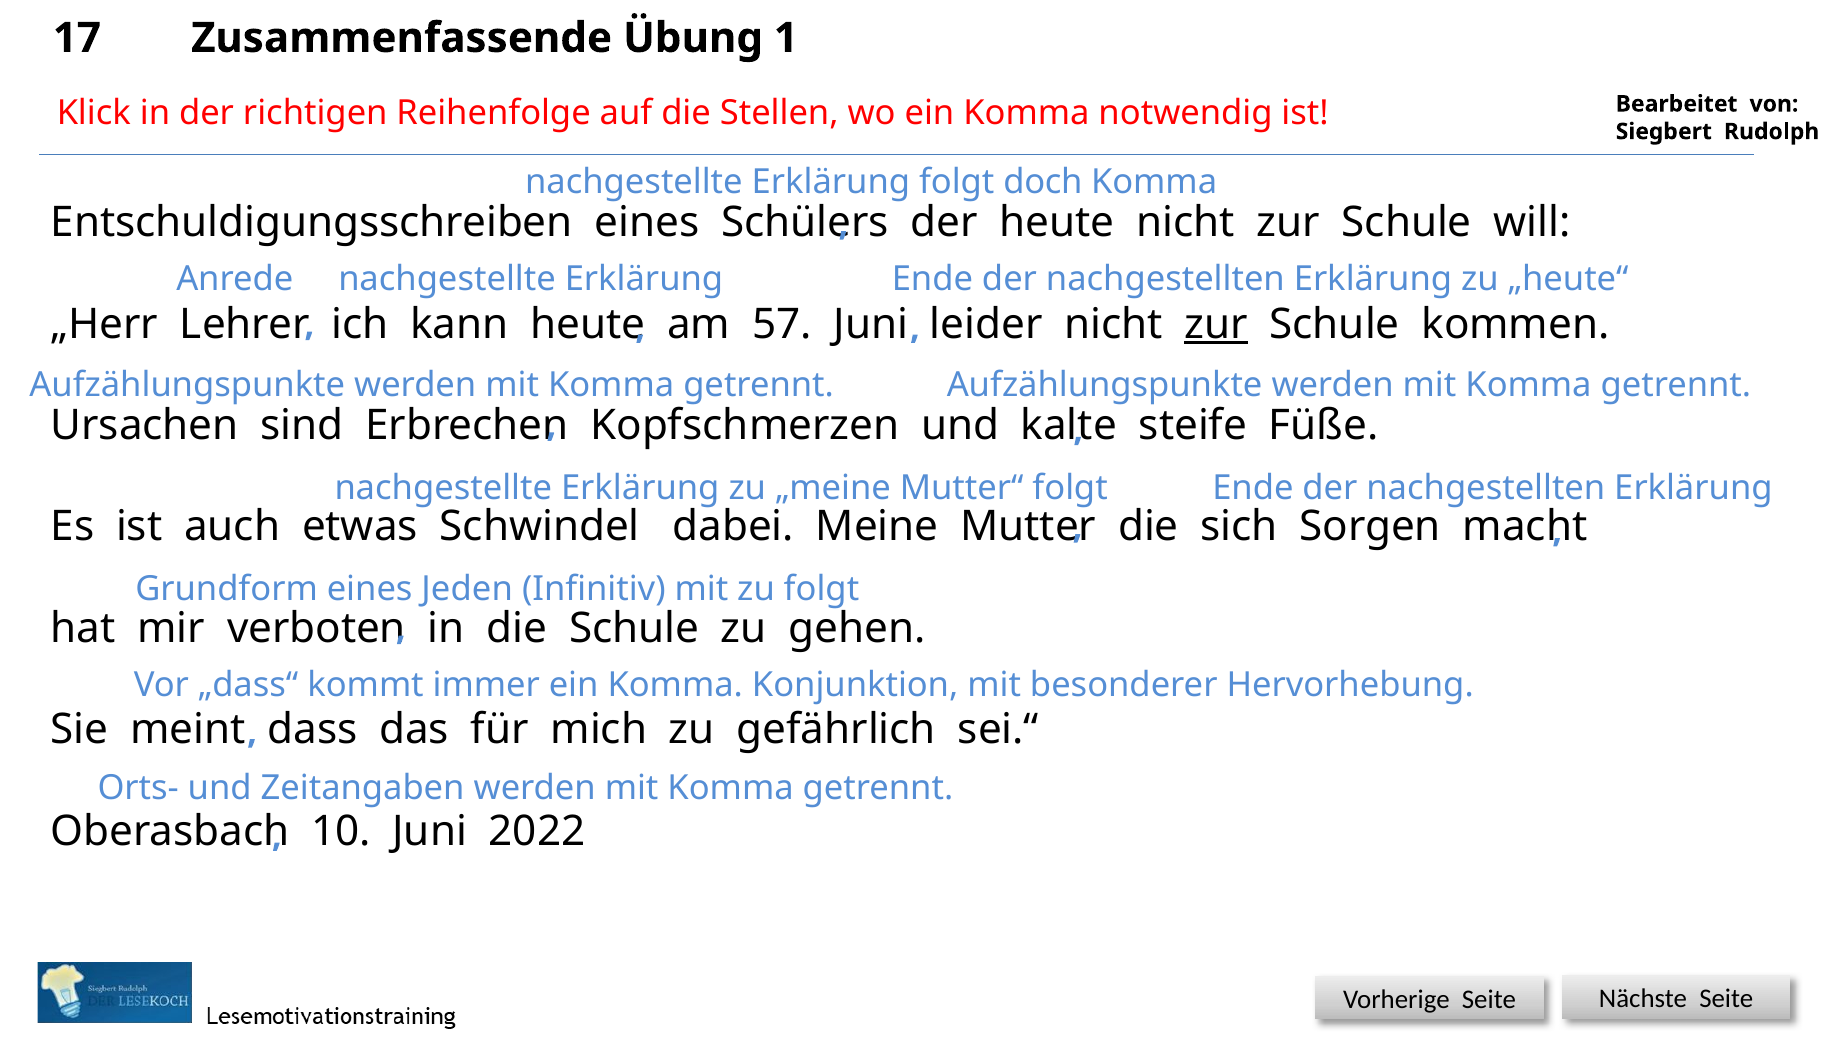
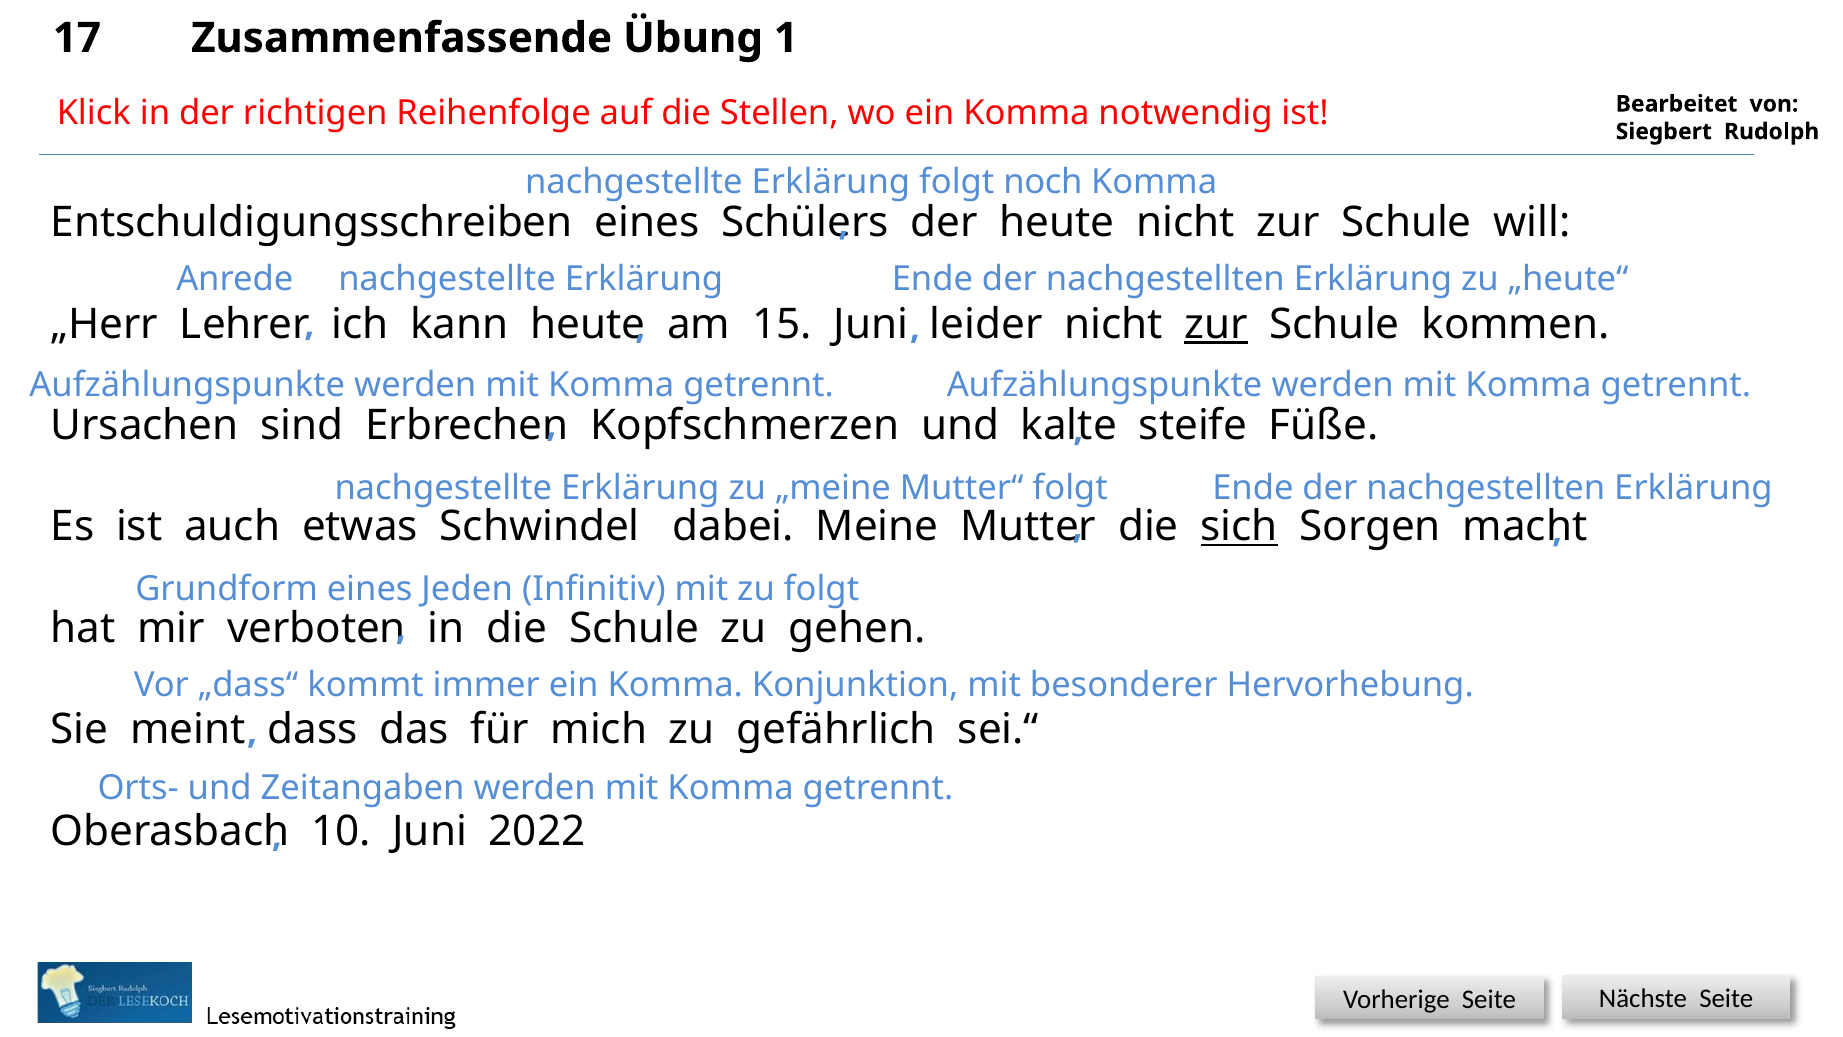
doch: doch -> noch (1043, 182)
57: 57 -> 15 (782, 324)
sich underline: none -> present (1239, 527)
